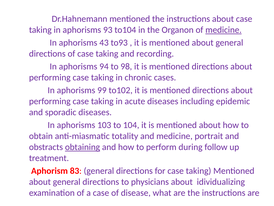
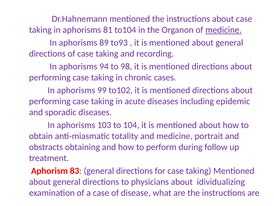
93: 93 -> 81 (108, 30)
43: 43 -> 89 (104, 43)
obtaining underline: present -> none (82, 147)
